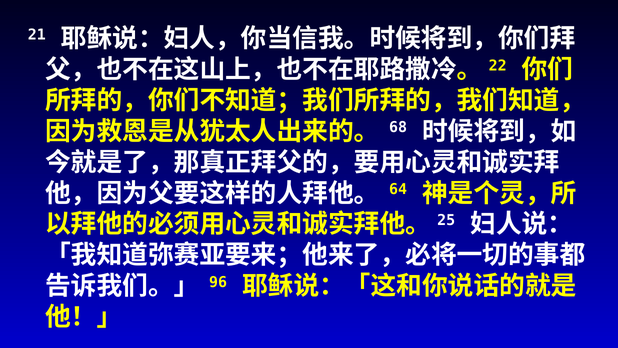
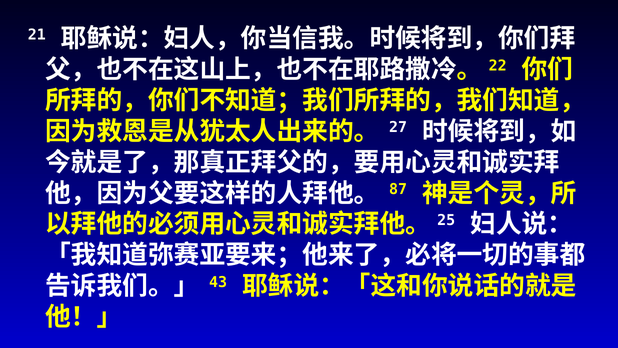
68: 68 -> 27 (398, 127)
64: 64 -> 87 (398, 189)
96: 96 -> 43 (218, 282)
